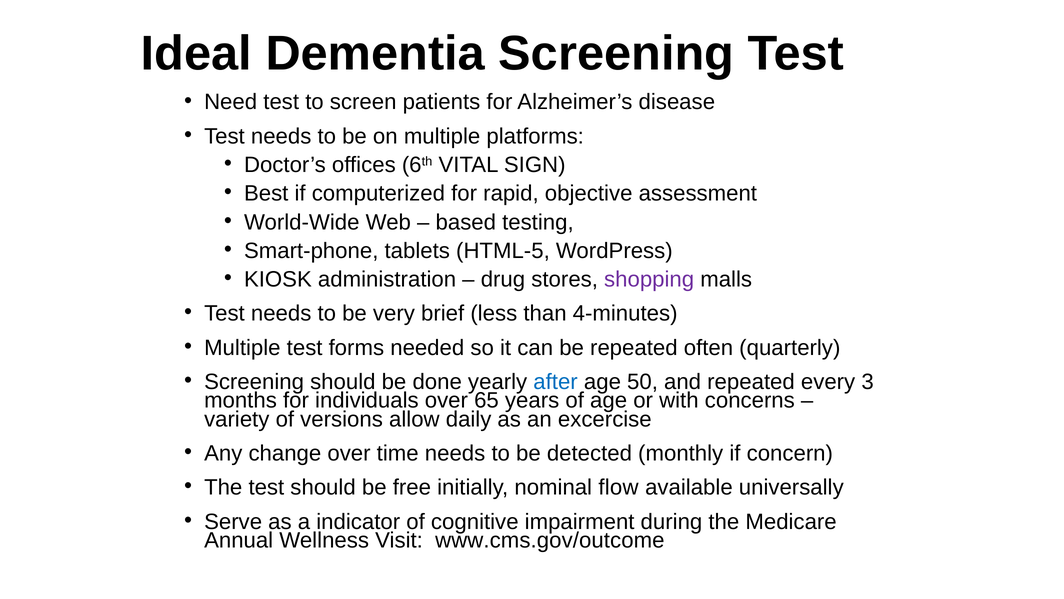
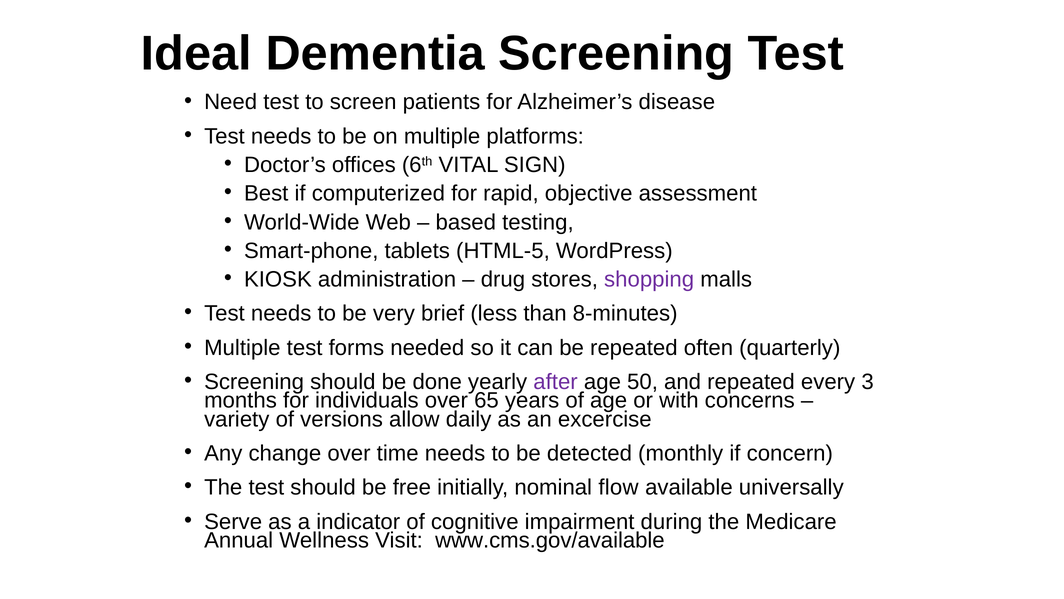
4-minutes: 4-minutes -> 8-minutes (625, 313)
after colour: blue -> purple (556, 382)
www.cms.gov/outcome: www.cms.gov/outcome -> www.cms.gov/available (550, 540)
